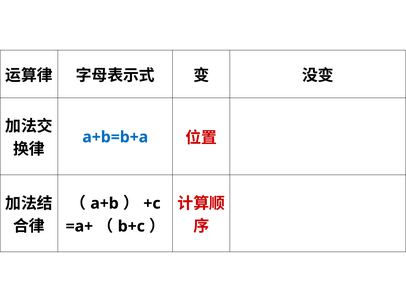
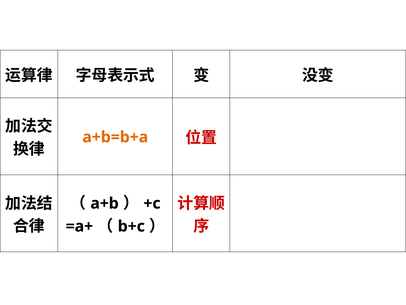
a+b=b+a colour: blue -> orange (115, 137)
